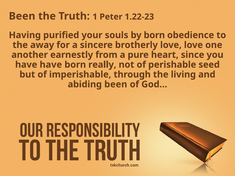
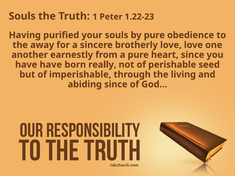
Been: Been -> Souls (22, 16)
by born: born -> pure (154, 35)
abiding been: been -> since (116, 84)
